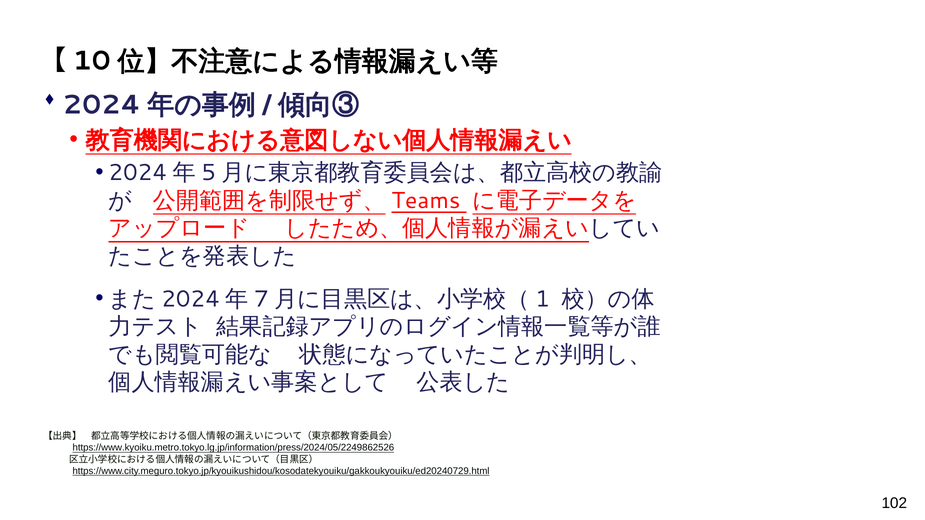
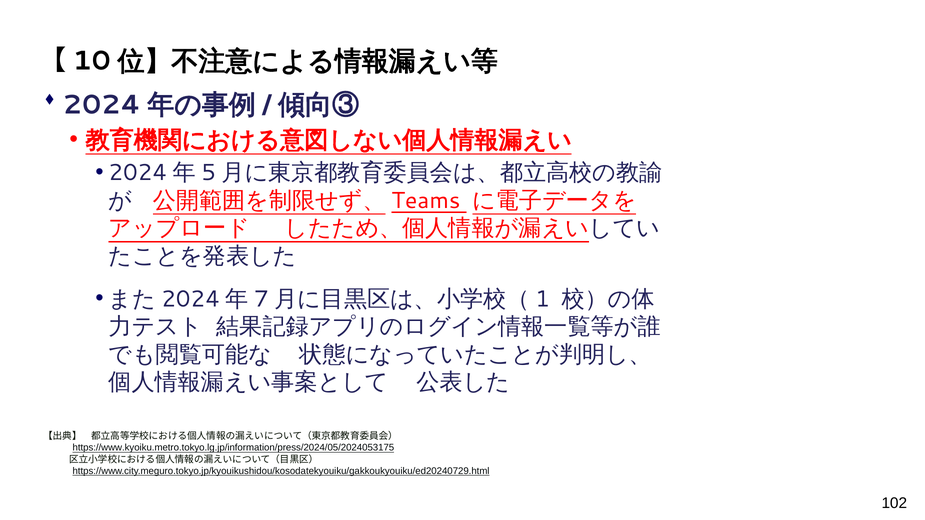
https://www.kyoiku.metro.tokyo.lg.jp/information/press/2024/05/2249862526: https://www.kyoiku.metro.tokyo.lg.jp/information/press/2024/05/2249862526 -> https://www.kyoiku.metro.tokyo.lg.jp/information/press/2024/05/2024053175 (233, 448)
